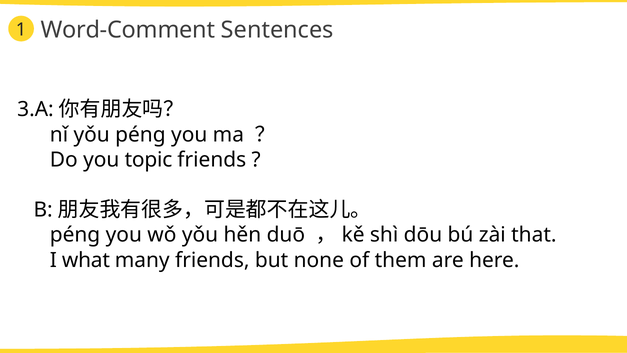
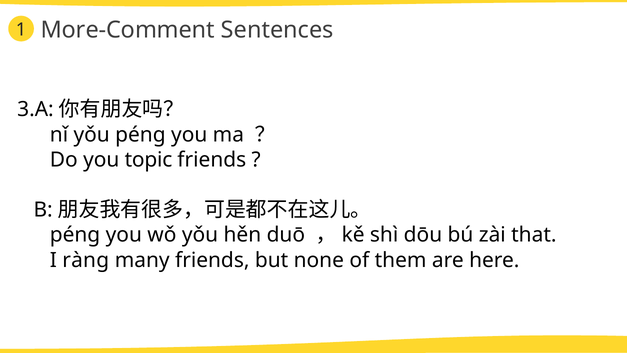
Word-Comment: Word-Comment -> More-Comment (128, 30)
what: what -> ràng (86, 260)
